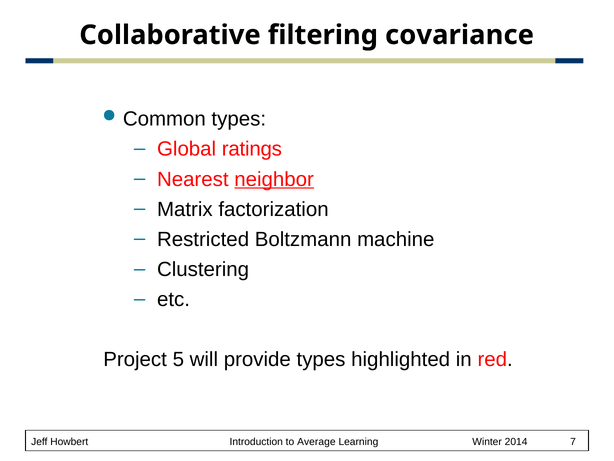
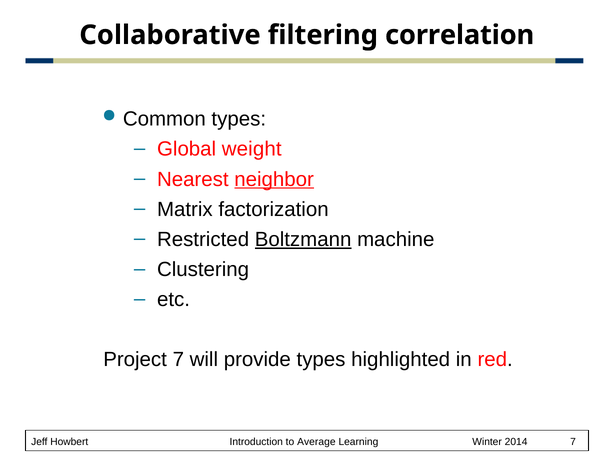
covariance: covariance -> correlation (460, 35)
ratings: ratings -> weight (252, 149)
Boltzmann underline: none -> present (303, 239)
Project 5: 5 -> 7 (178, 359)
